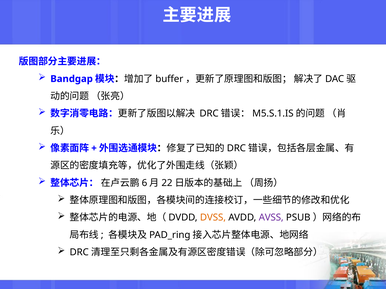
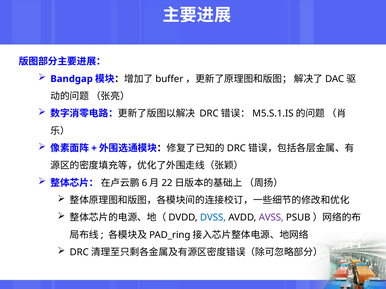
DVSS colour: orange -> blue (213, 218)
